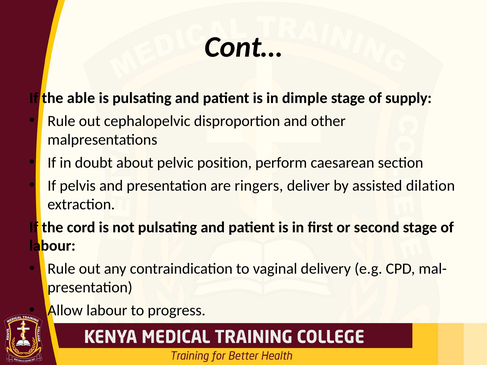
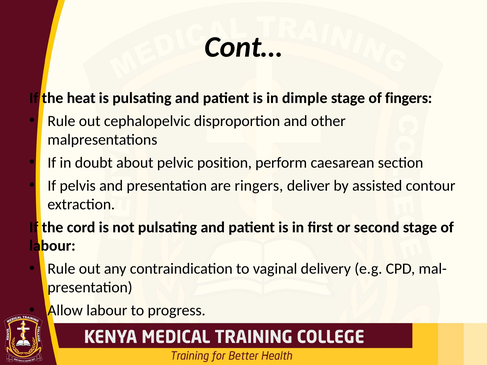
able: able -> heat (81, 98)
supply: supply -> fingers (409, 98)
dilation: dilation -> contour (431, 186)
